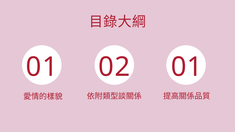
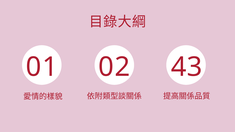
01 01: 01 -> 43 (187, 67)
